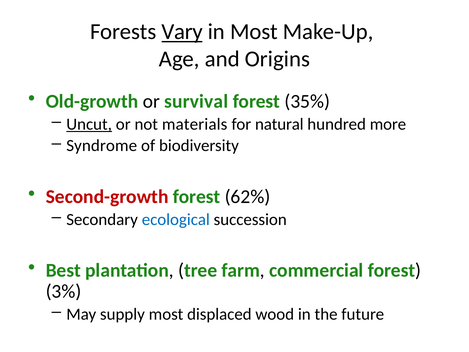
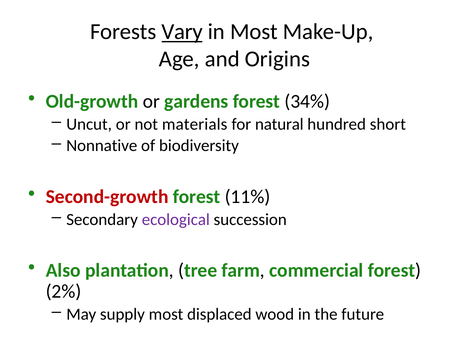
survival: survival -> gardens (196, 101)
35%: 35% -> 34% (307, 101)
Uncut underline: present -> none (89, 124)
more: more -> short (388, 124)
Syndrome: Syndrome -> Nonnative (102, 146)
62%: 62% -> 11% (248, 197)
ecological colour: blue -> purple (176, 219)
Best: Best -> Also (63, 270)
3%: 3% -> 2% (64, 291)
